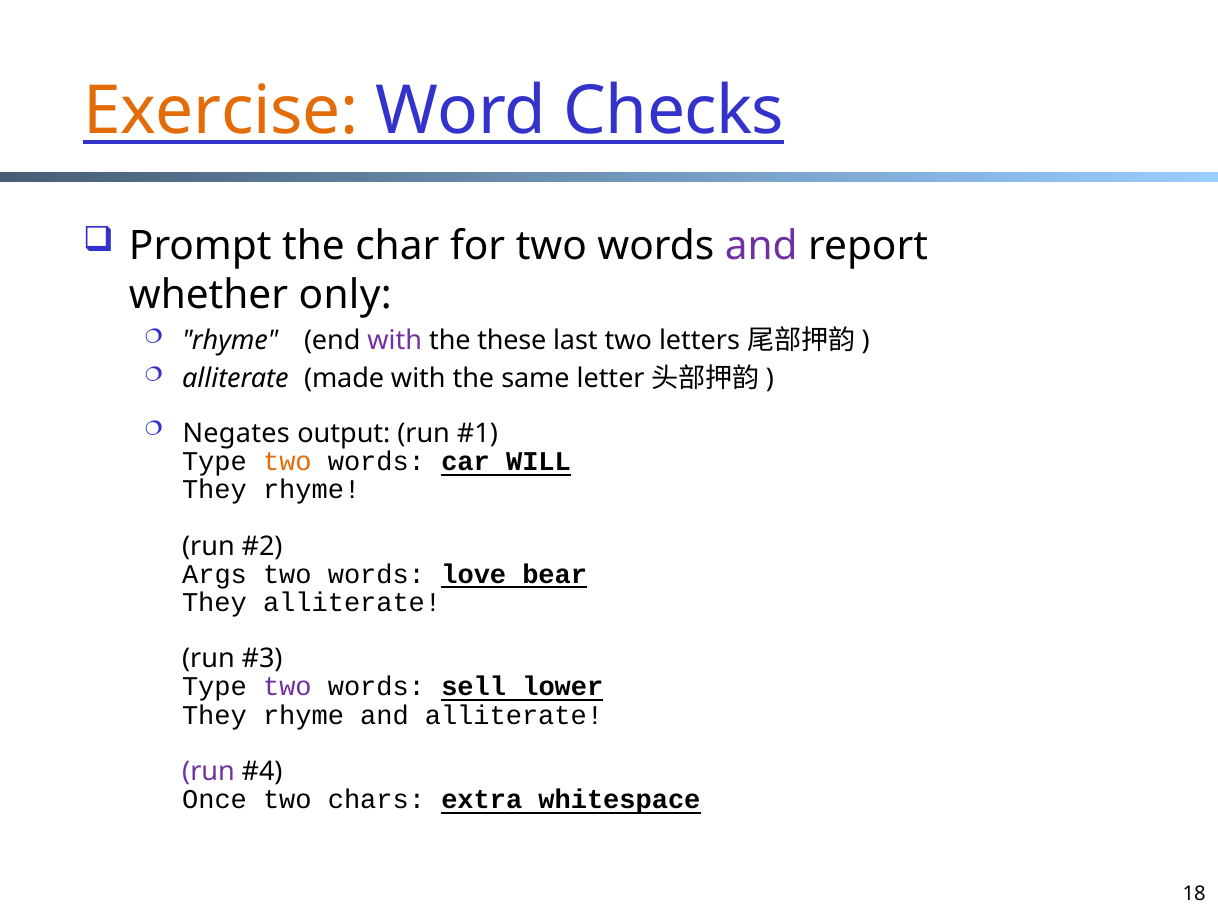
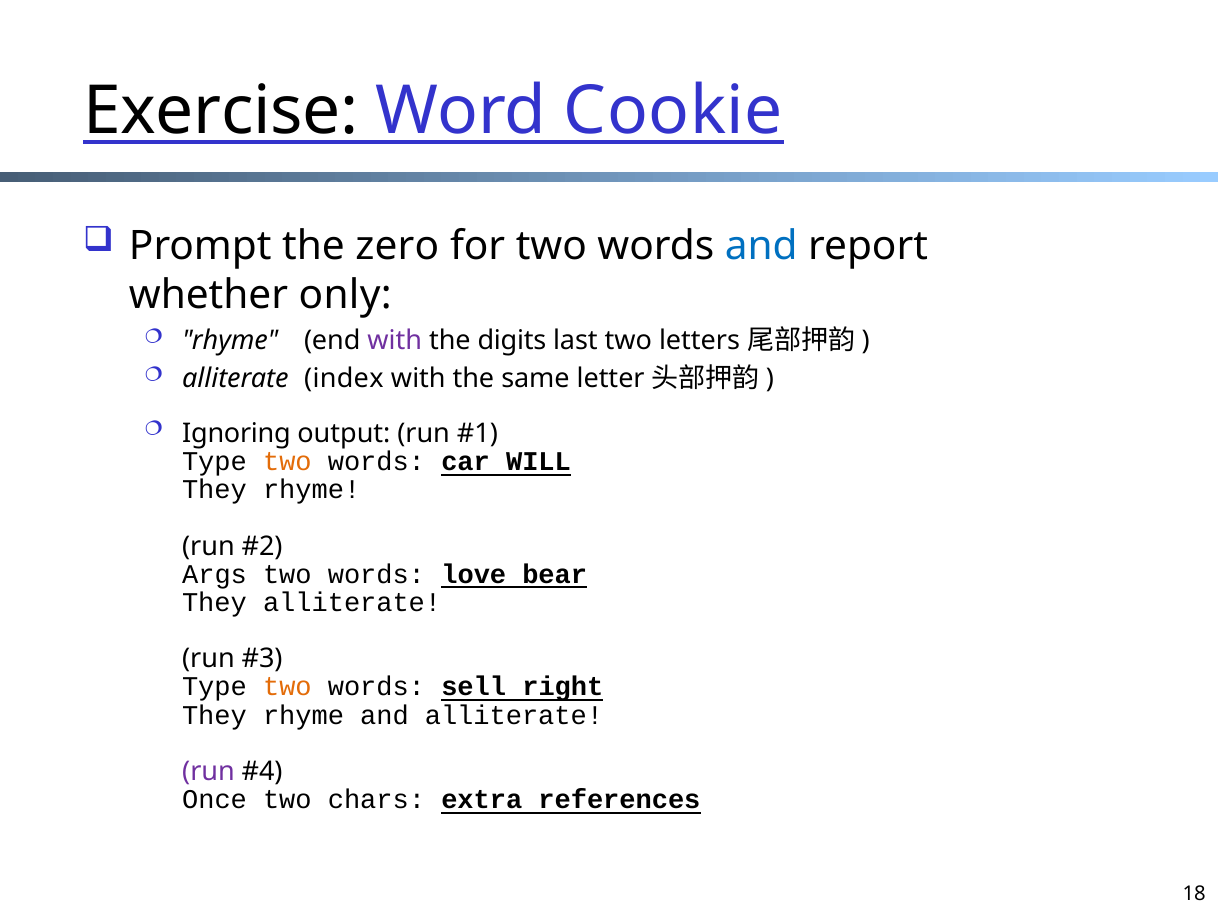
Exercise colour: orange -> black (221, 111)
Checks: Checks -> Cookie (673, 111)
char: char -> zero (397, 246)
and colour: purple -> blue (761, 246)
these: these -> digits (512, 340)
made: made -> index (344, 378)
Negates: Negates -> Ignoring (236, 433)
two colour: purple -> orange (287, 687)
lower: lower -> right (563, 687)
whitespace: whitespace -> references (619, 799)
